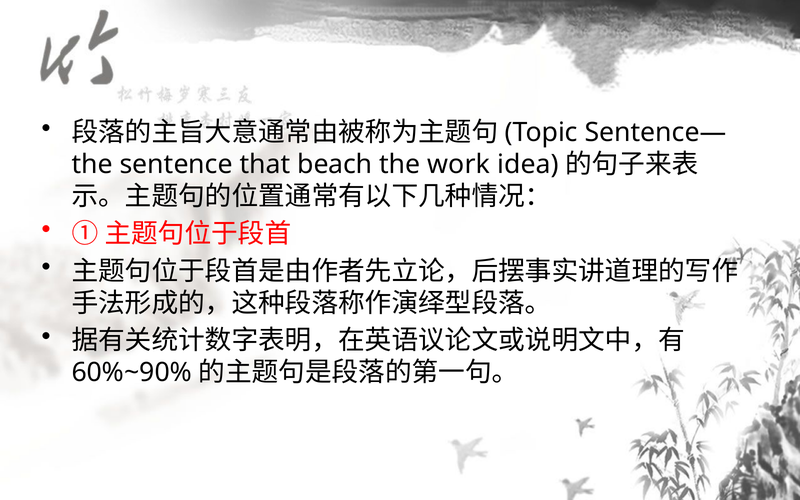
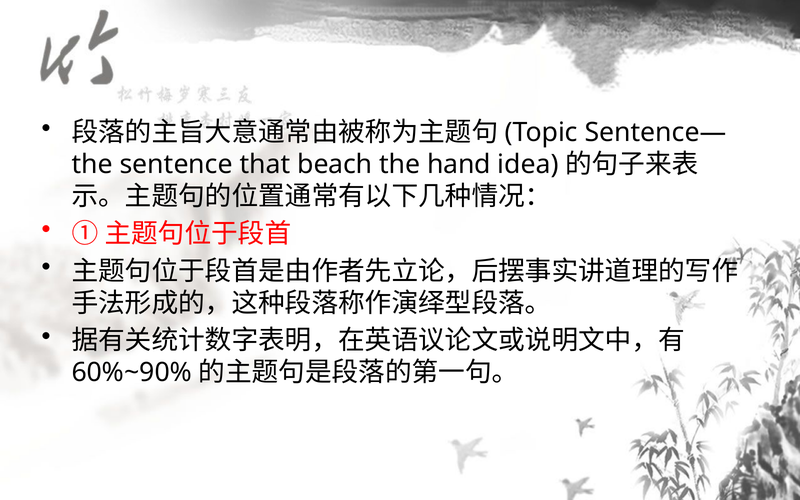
work: work -> hand (459, 165)
